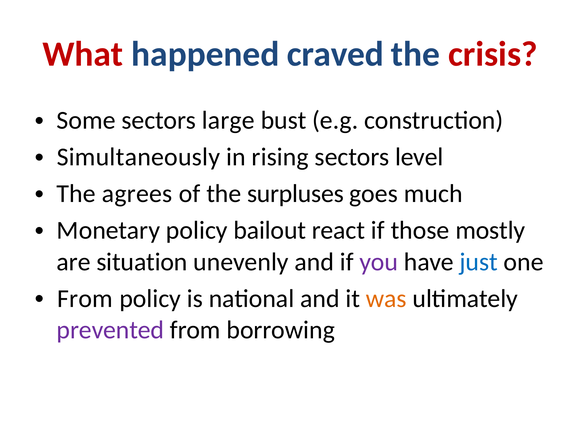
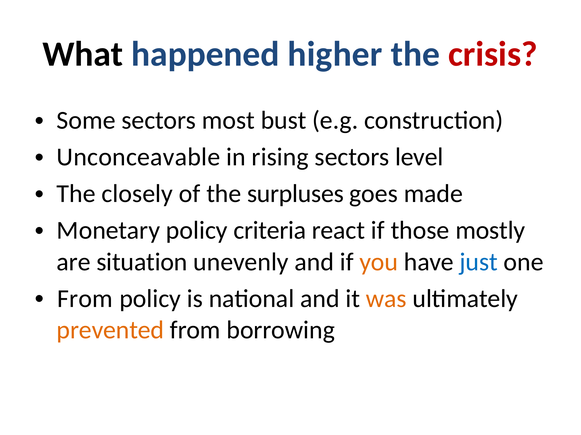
What colour: red -> black (83, 54)
craved: craved -> higher (335, 54)
large: large -> most (228, 121)
Simultaneously: Simultaneously -> Unconceavable (138, 157)
agrees: agrees -> closely (137, 194)
much: much -> made (433, 194)
bailout: bailout -> criteria (270, 231)
you colour: purple -> orange (379, 262)
prevented colour: purple -> orange (110, 331)
